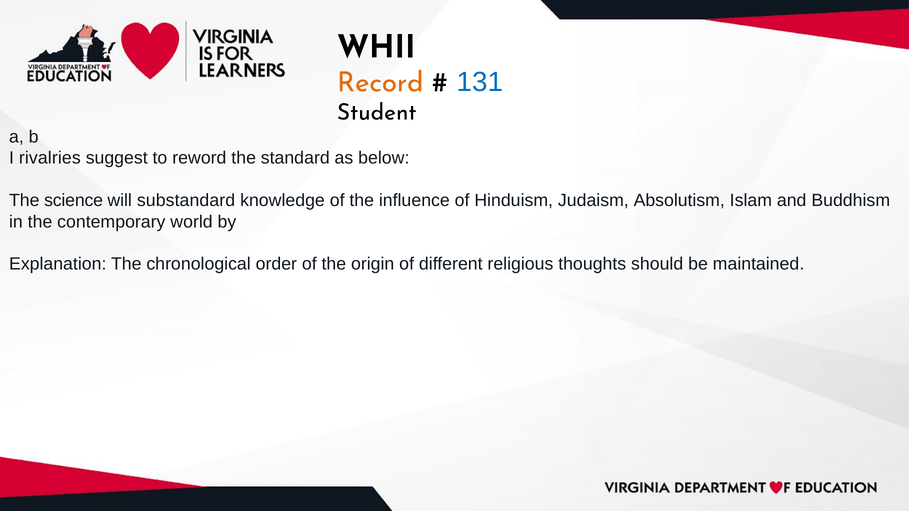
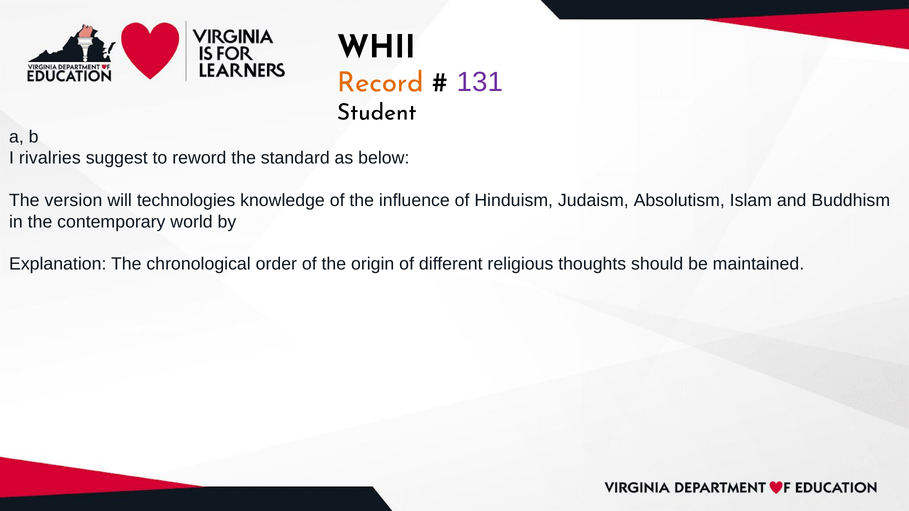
131 colour: blue -> purple (480, 82)
science: science -> version (73, 201)
substandard: substandard -> technologies (186, 201)
